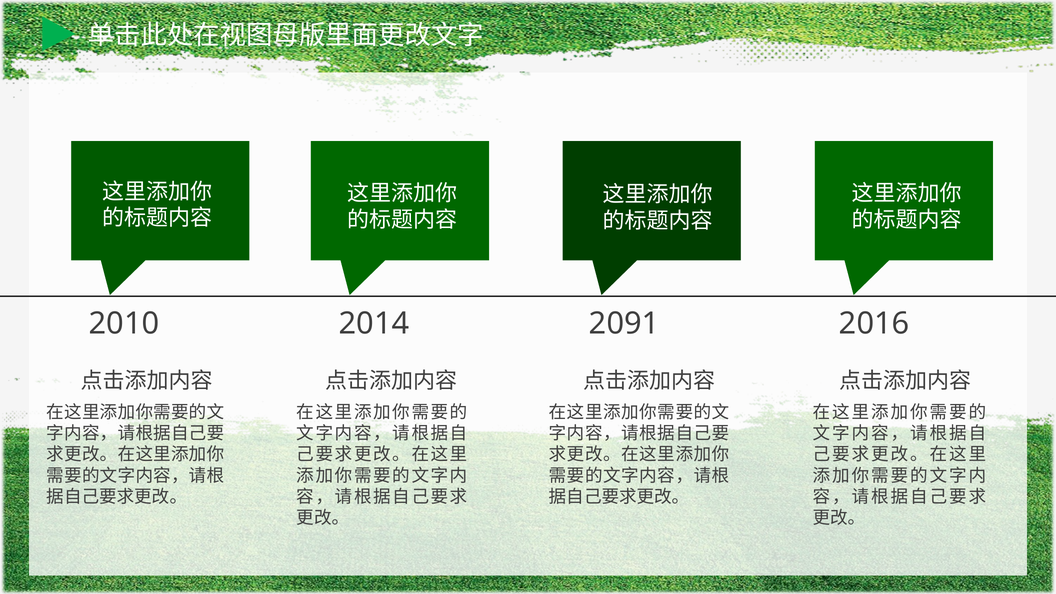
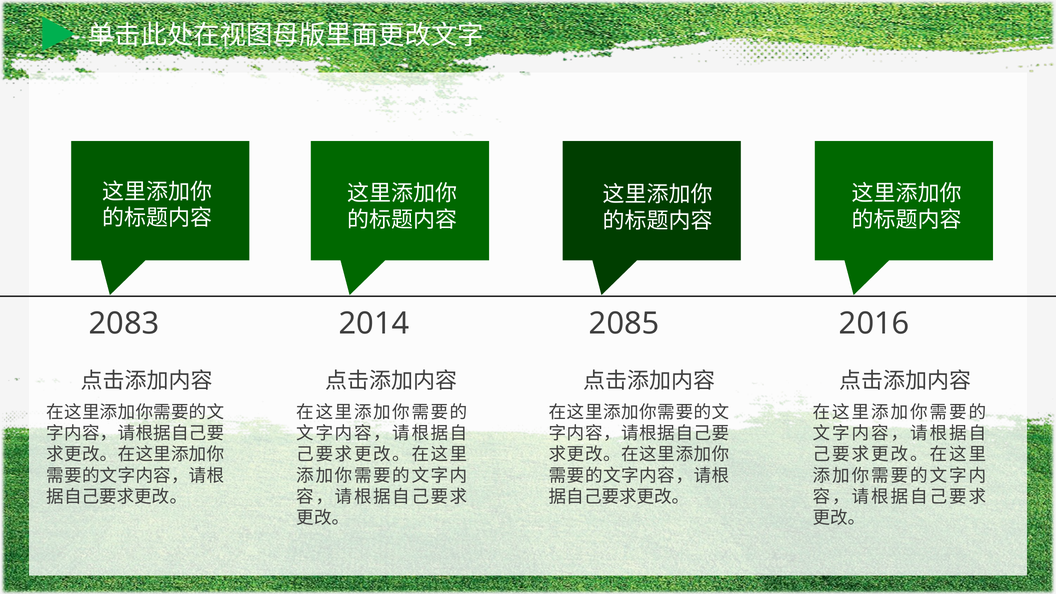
2010: 2010 -> 2083 (124, 324)
2091: 2091 -> 2085 (624, 324)
